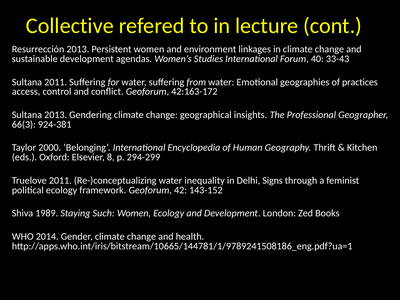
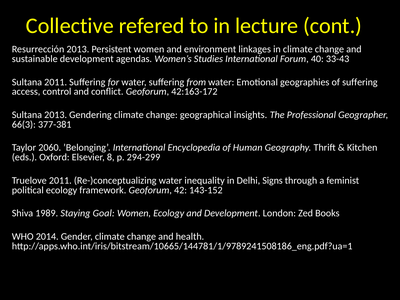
of practices: practices -> suffering (360, 82)
924-381: 924-381 -> 377-381 (55, 124)
2000: 2000 -> 2060 (50, 148)
Such: Such -> Goal (104, 213)
